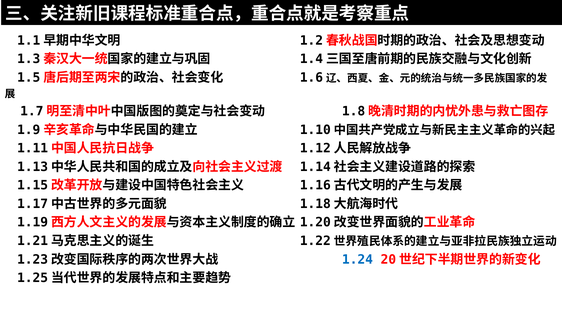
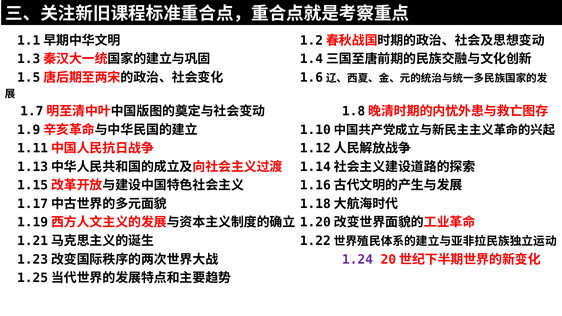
1.24 colour: blue -> purple (357, 260)
